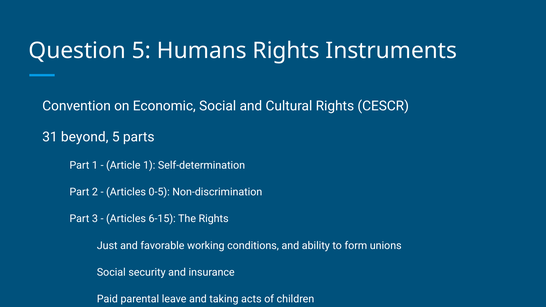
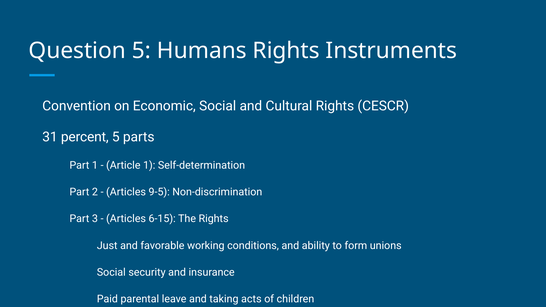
beyond: beyond -> percent (85, 137)
0-5: 0-5 -> 9-5 (159, 192)
